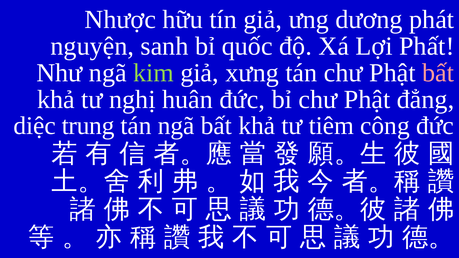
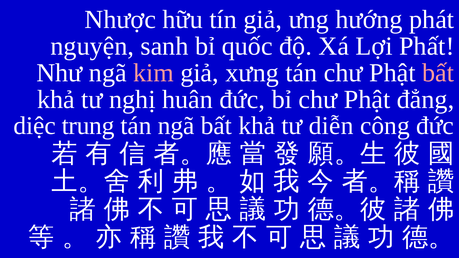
dương: dương -> hướng (369, 20)
kim colour: light green -> pink (154, 73)
tiêm: tiêm -> diễn (331, 126)
